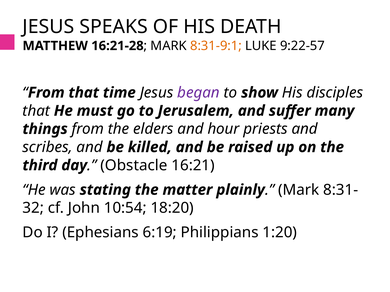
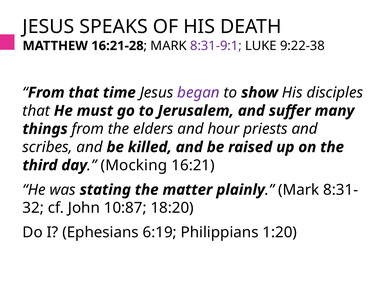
8:31-9:1 colour: orange -> purple (216, 46)
9:22-57: 9:22-57 -> 9:22-38 (302, 46)
Obstacle: Obstacle -> Mocking (134, 166)
10:54: 10:54 -> 10:87 (125, 208)
